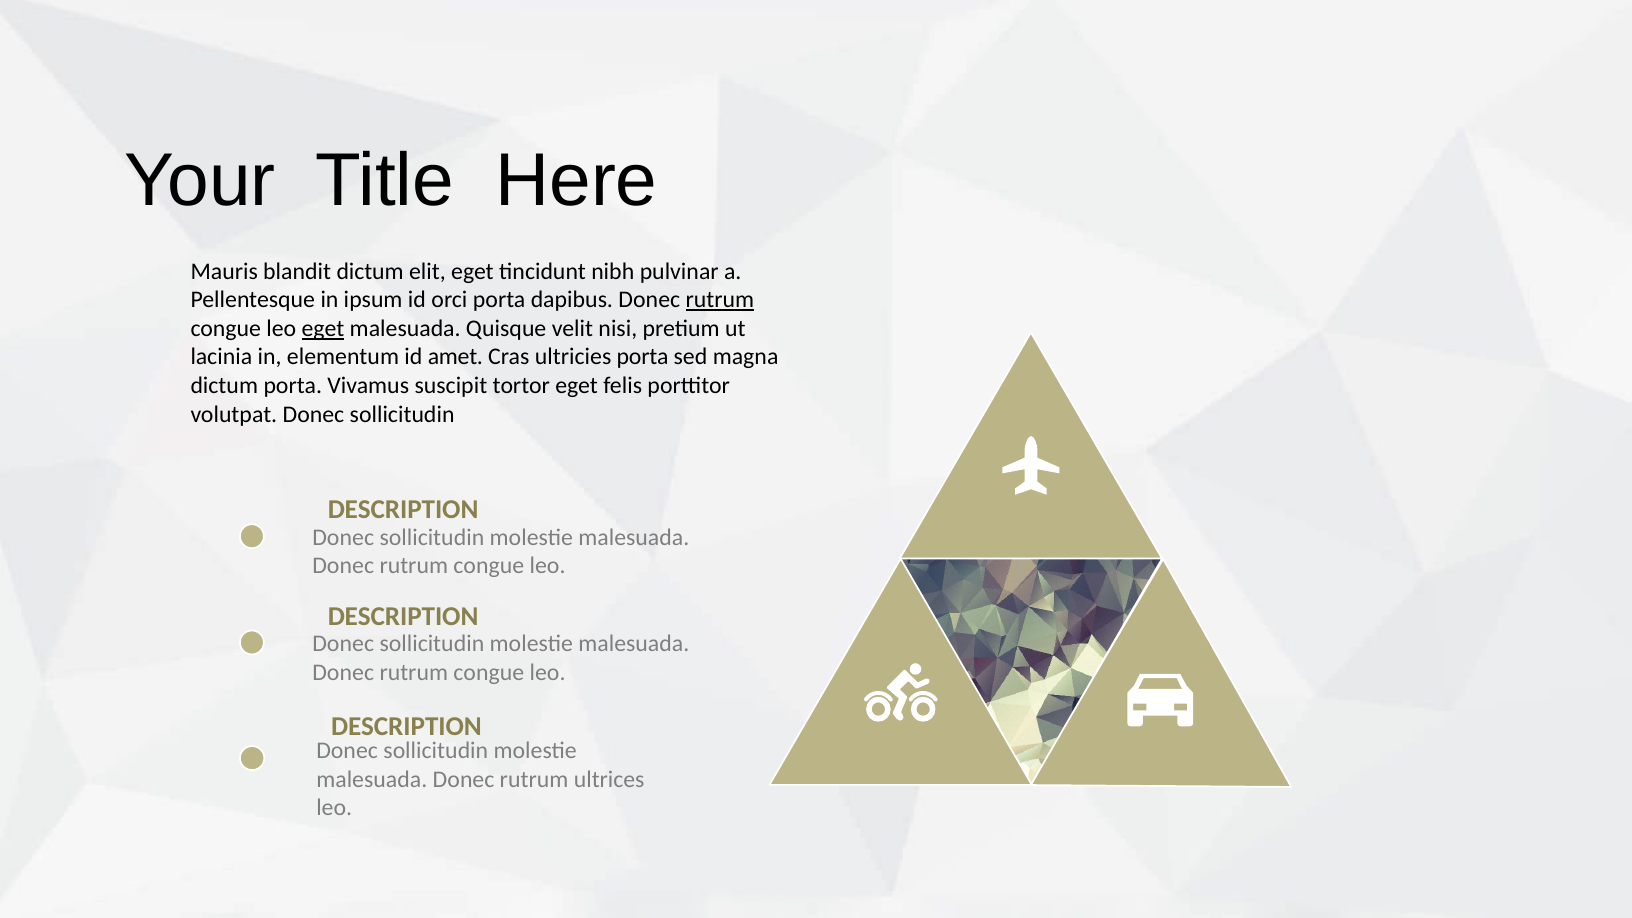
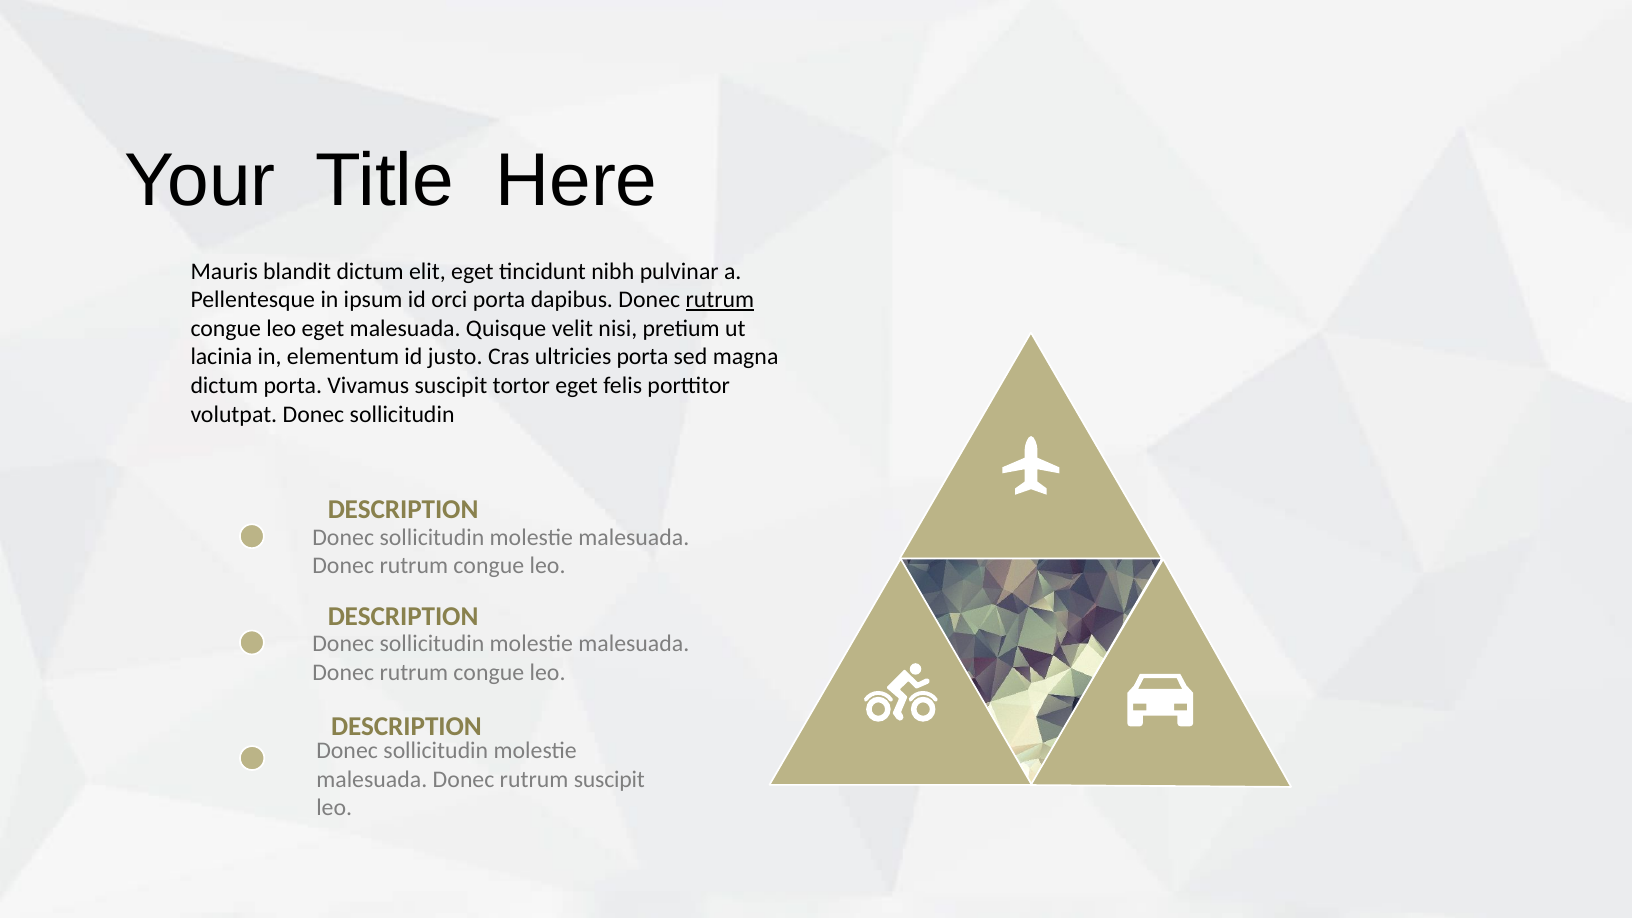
eget underline: present -> none (323, 329)
amet: amet -> justo (455, 357)
rutrum ultrices: ultrices -> suscipit (609, 779)
